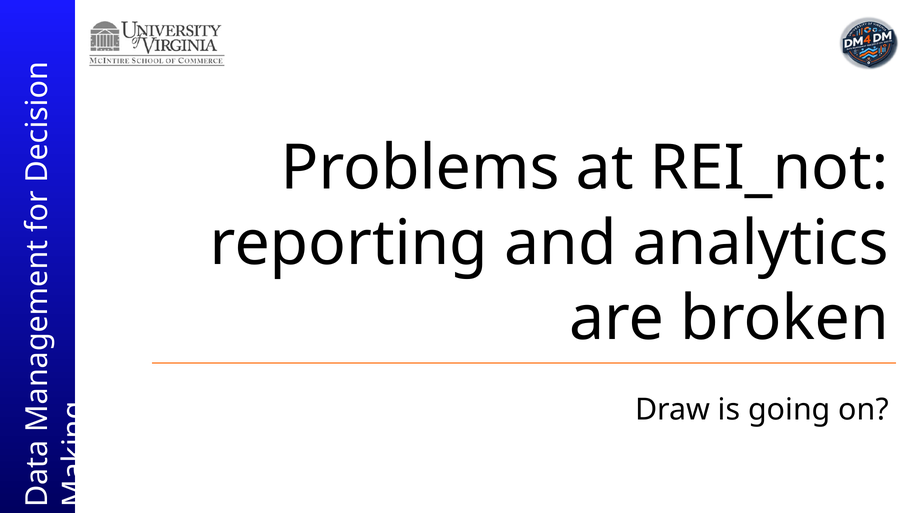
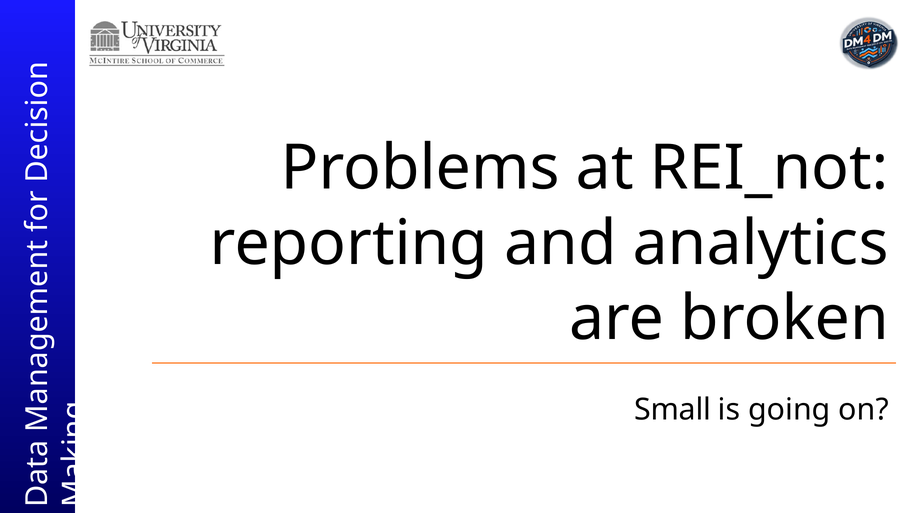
Draw: Draw -> Small (673, 409)
